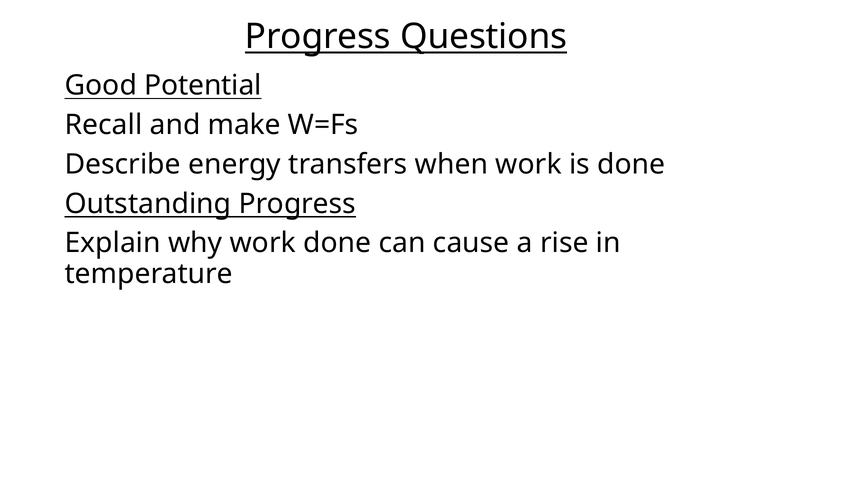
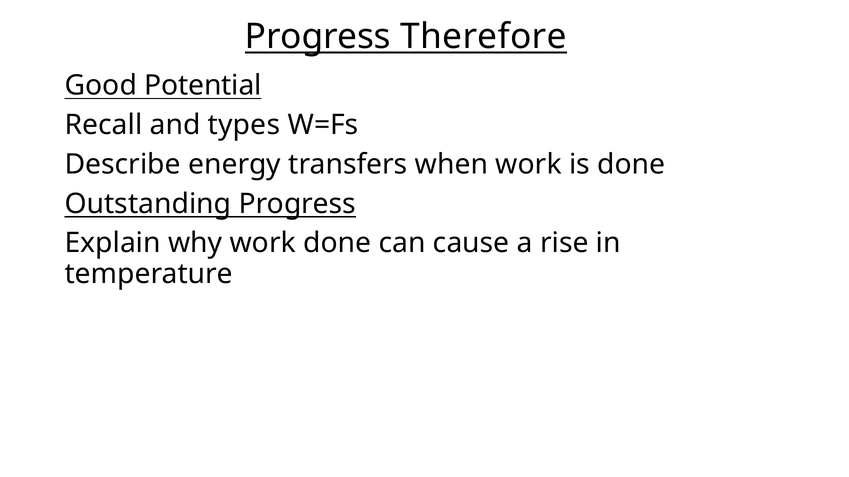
Questions: Questions -> Therefore (483, 36)
make: make -> types (244, 125)
